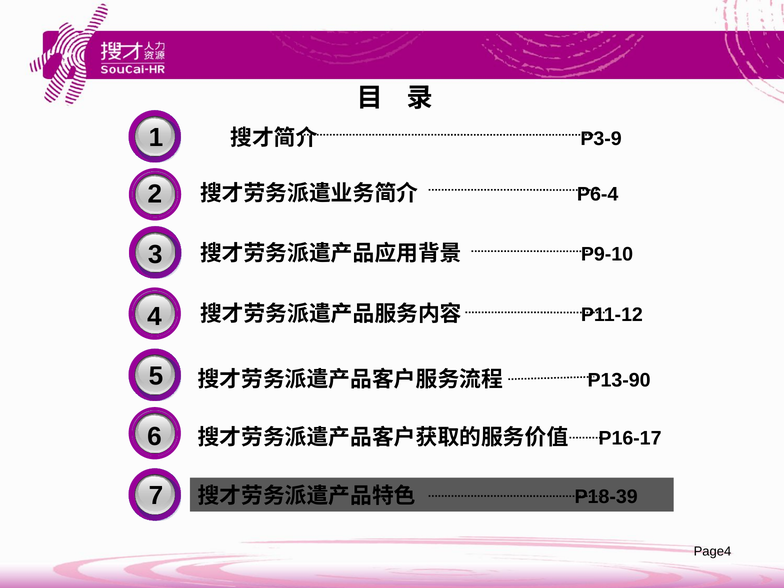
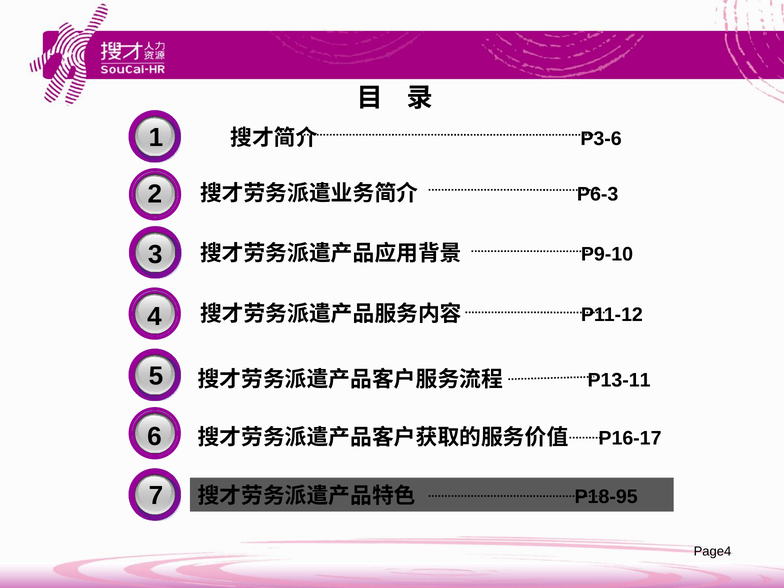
P3-9: P3-9 -> P3-6 (601, 139)
P6-4: P6-4 -> P6-3 (598, 194)
P13-90: P13-90 -> P13-11 (619, 380)
P18-39: P18-39 -> P18-95 (606, 497)
